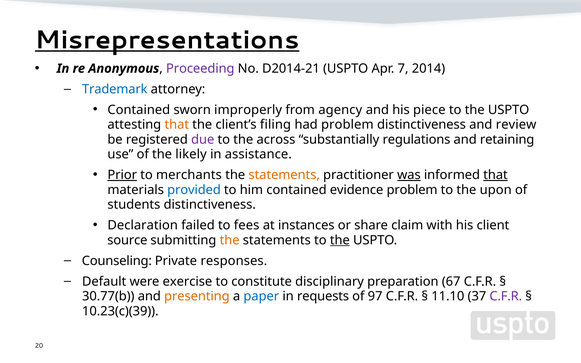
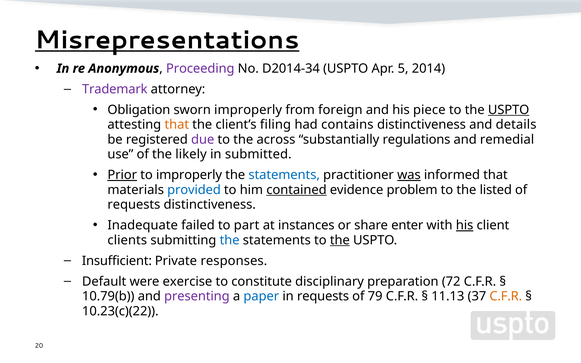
D2014-21: D2014-21 -> D2014-34 (291, 69)
7: 7 -> 5 (403, 69)
Trademark colour: blue -> purple (115, 89)
Contained: Contained -> Obligation (139, 110)
agency: agency -> foreign (340, 110)
USPTO underline: none -> present (509, 110)
had problem: problem -> contains (347, 125)
review: review -> details (516, 125)
retaining: retaining -> remedial (507, 140)
assistance: assistance -> submitted (258, 154)
to merchants: merchants -> improperly (189, 175)
statements colour: orange -> blue (284, 175)
that underline: present -> none (495, 175)
contained underline: none -> present (296, 190)
upon: upon -> listed (496, 190)
students: students -> requests (134, 205)
Declaration: Declaration -> Inadequate (143, 225)
fees: fees -> part (247, 225)
claim: claim -> enter (407, 225)
his underline: none -> present (465, 225)
source: source -> clients (127, 240)
the colour: orange -> blue (230, 240)
Counseling: Counseling -> Insufficient (117, 261)
67: 67 -> 72 (451, 282)
30.77(b: 30.77(b -> 10.79(b (108, 296)
presenting colour: orange -> purple (197, 296)
97: 97 -> 79 (375, 296)
11.10: 11.10 -> 11.13 (448, 296)
C.F.R colour: purple -> orange (506, 296)
10.23(c)(39: 10.23(c)(39 -> 10.23(c)(22 (120, 311)
